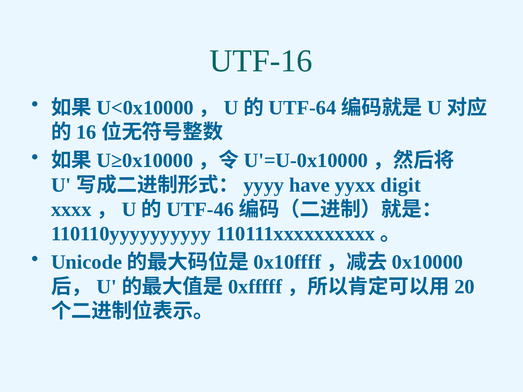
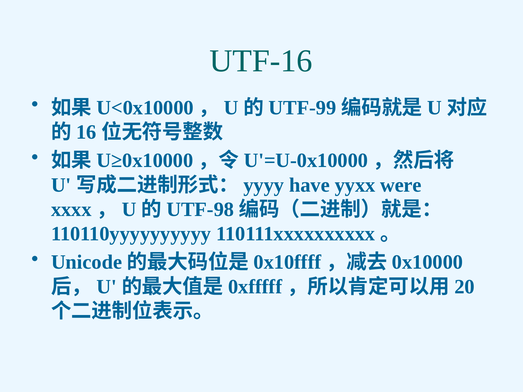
UTF-64: UTF-64 -> UTF-99 (302, 108)
digit: digit -> were (401, 185)
UTF-46: UTF-46 -> UTF-98 (200, 210)
